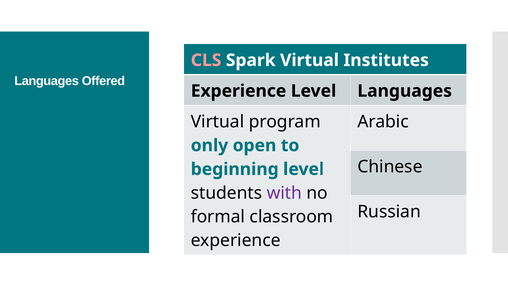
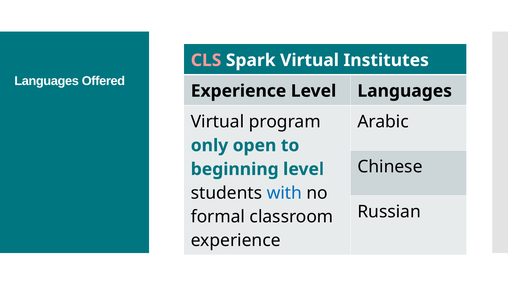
with colour: purple -> blue (284, 193)
